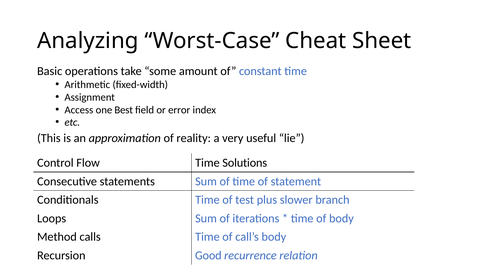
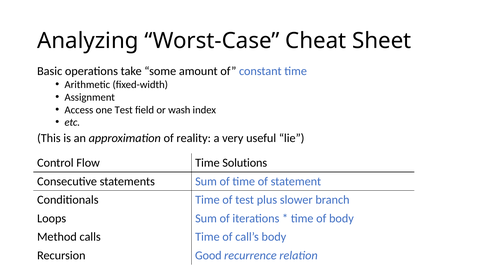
one Best: Best -> Test (124, 110)
error: error -> wash (179, 110)
